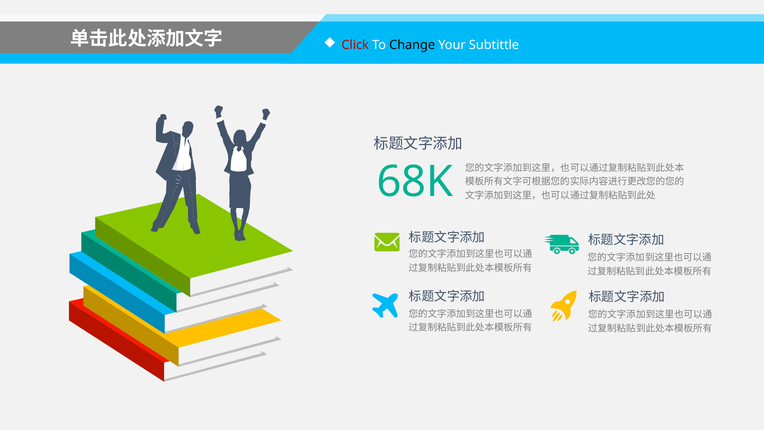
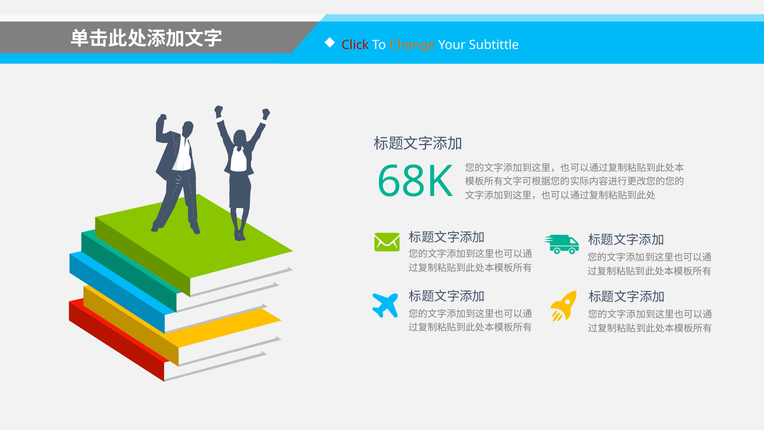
Change colour: black -> orange (412, 45)
